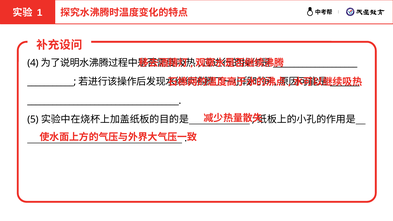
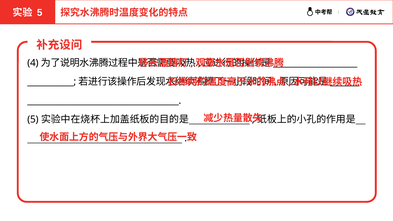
1: 1 -> 5 (40, 13)
